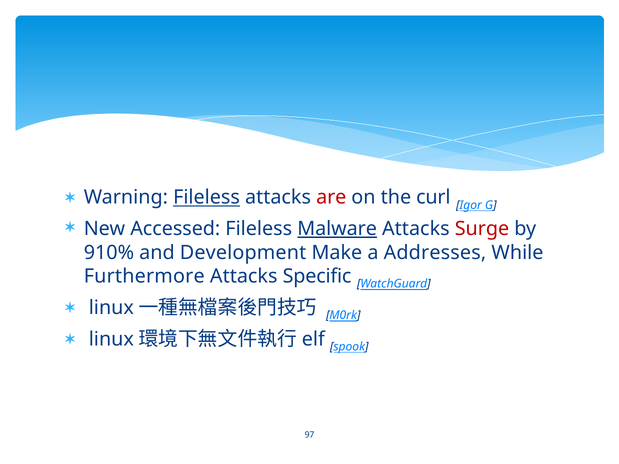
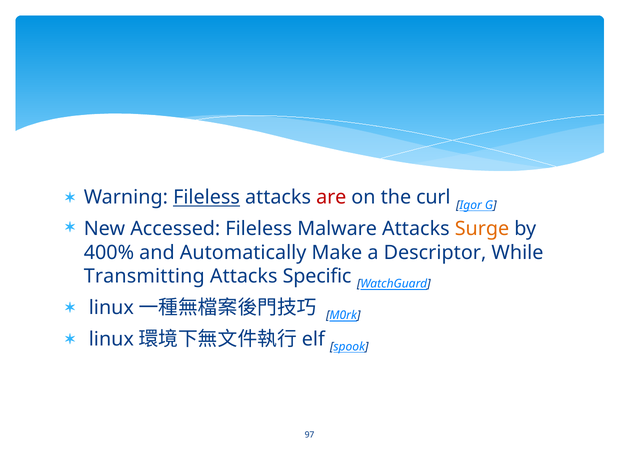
Malware underline: present -> none (337, 229)
Surge colour: red -> orange (482, 229)
910%: 910% -> 400% (109, 253)
Development: Development -> Automatically (243, 253)
Addresses: Addresses -> Descriptor (435, 253)
Furthermore: Furthermore -> Transmitting (144, 276)
